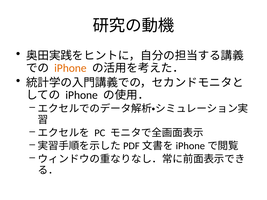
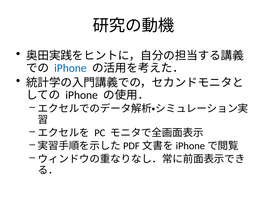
iPhone colour: orange -> blue (70, 68)
